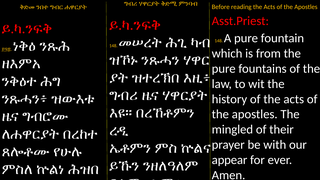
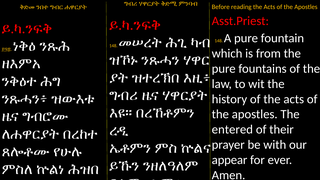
mingled: mingled -> entered (232, 129)
